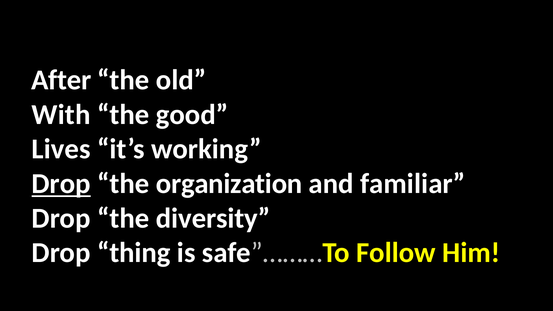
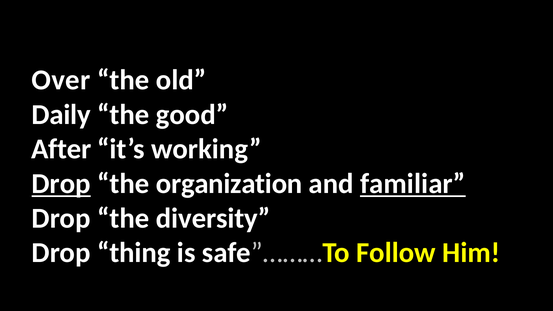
After: After -> Over (61, 80)
With: With -> Daily (61, 115)
Lives: Lives -> After (61, 149)
familiar underline: none -> present (413, 184)
